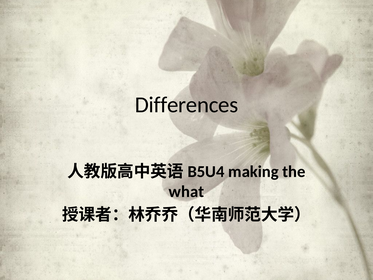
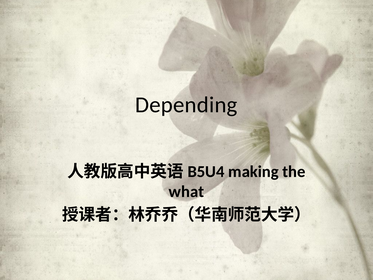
Differences: Differences -> Depending (186, 105)
